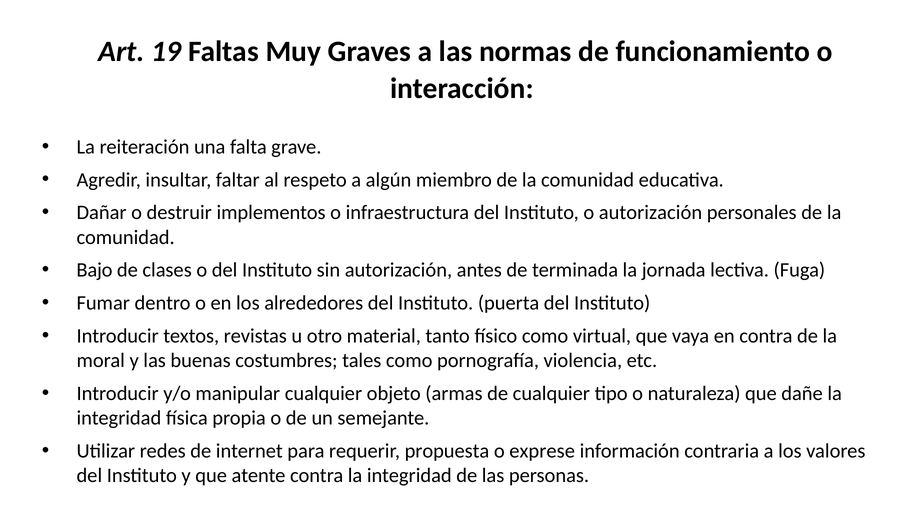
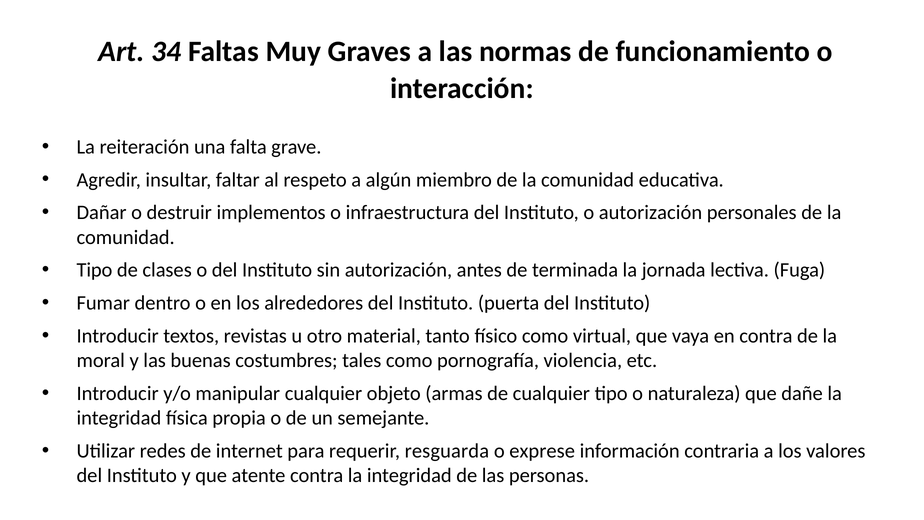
19: 19 -> 34 (166, 52)
Bajo: Bajo -> Tipo (94, 270)
propuesta: propuesta -> resguarda (447, 451)
